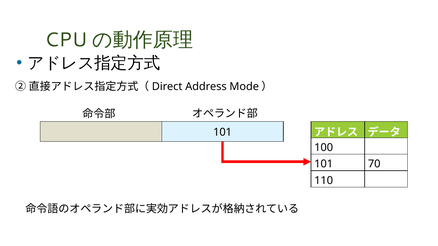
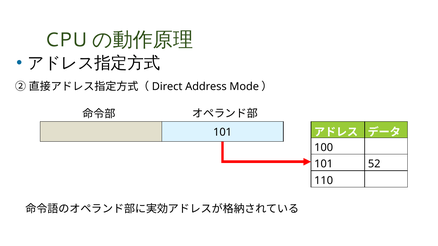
70: 70 -> 52 (374, 164)
